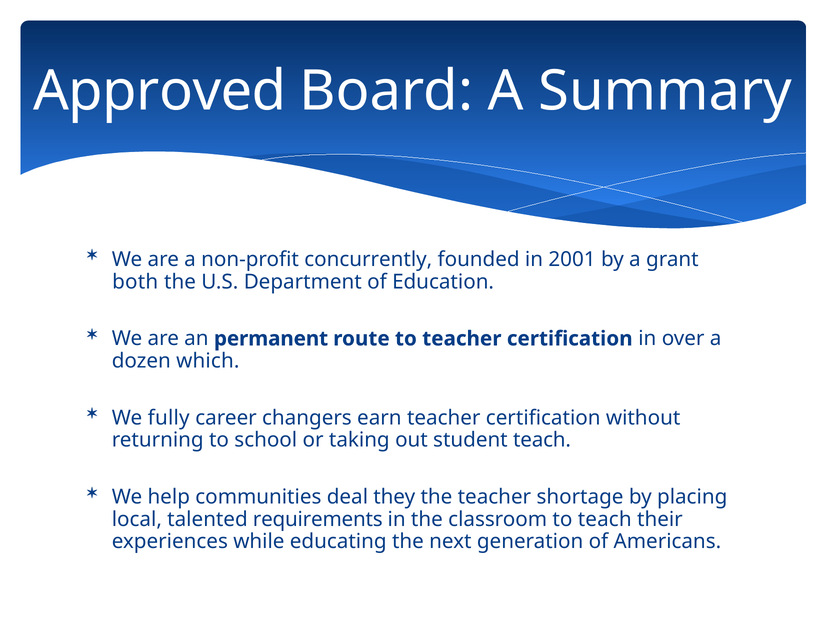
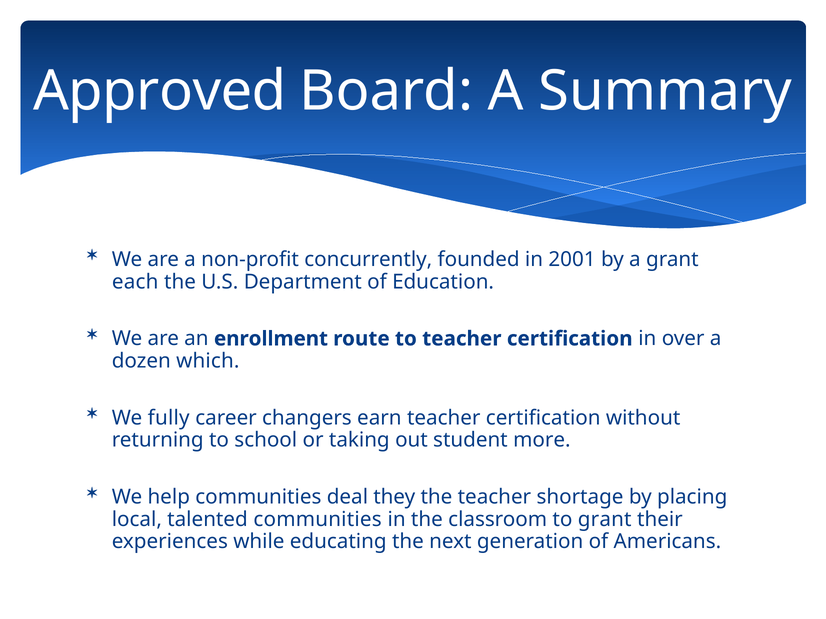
both: both -> each (135, 282)
permanent: permanent -> enrollment (271, 339)
student teach: teach -> more (542, 441)
talented requirements: requirements -> communities (318, 520)
to teach: teach -> grant (605, 520)
